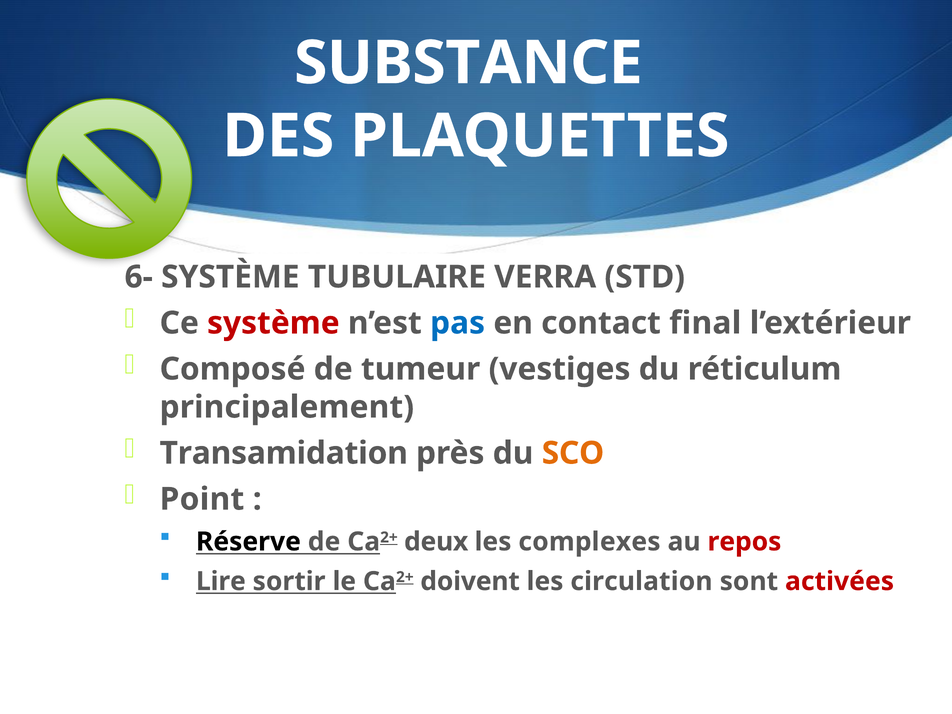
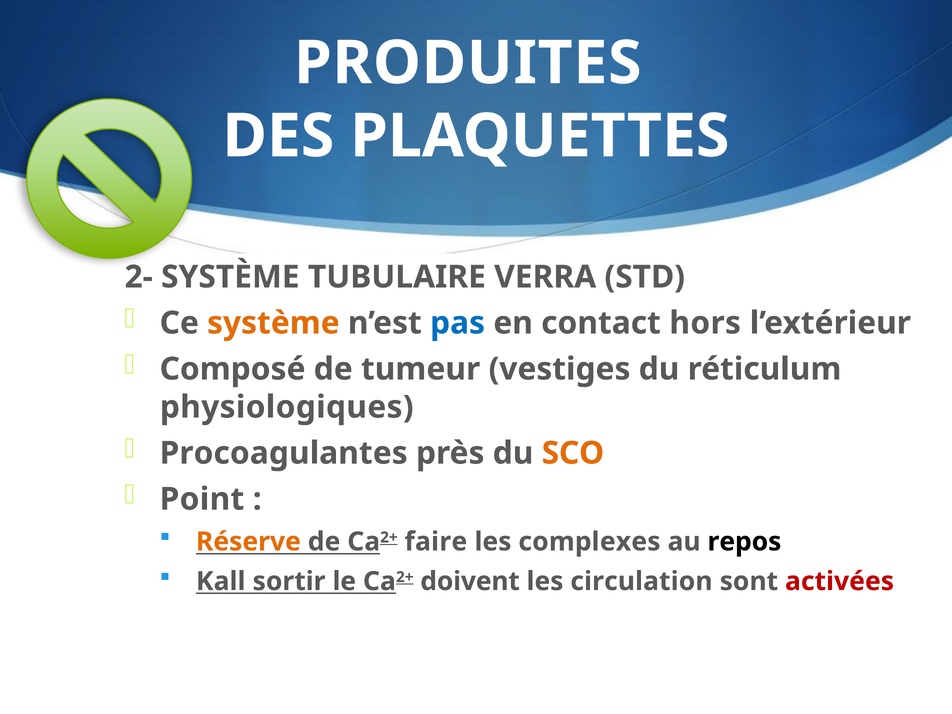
SUBSTANCE: SUBSTANCE -> PRODUITES (468, 63)
6-: 6- -> 2- (139, 277)
système colour: red -> orange (273, 323)
final: final -> hors (705, 323)
principalement: principalement -> physiologiques (287, 407)
Transamidation: Transamidation -> Procoagulantes (284, 453)
Réserve colour: black -> orange (248, 542)
deux: deux -> faire (436, 542)
repos colour: red -> black (744, 542)
Lire: Lire -> Kall (221, 581)
